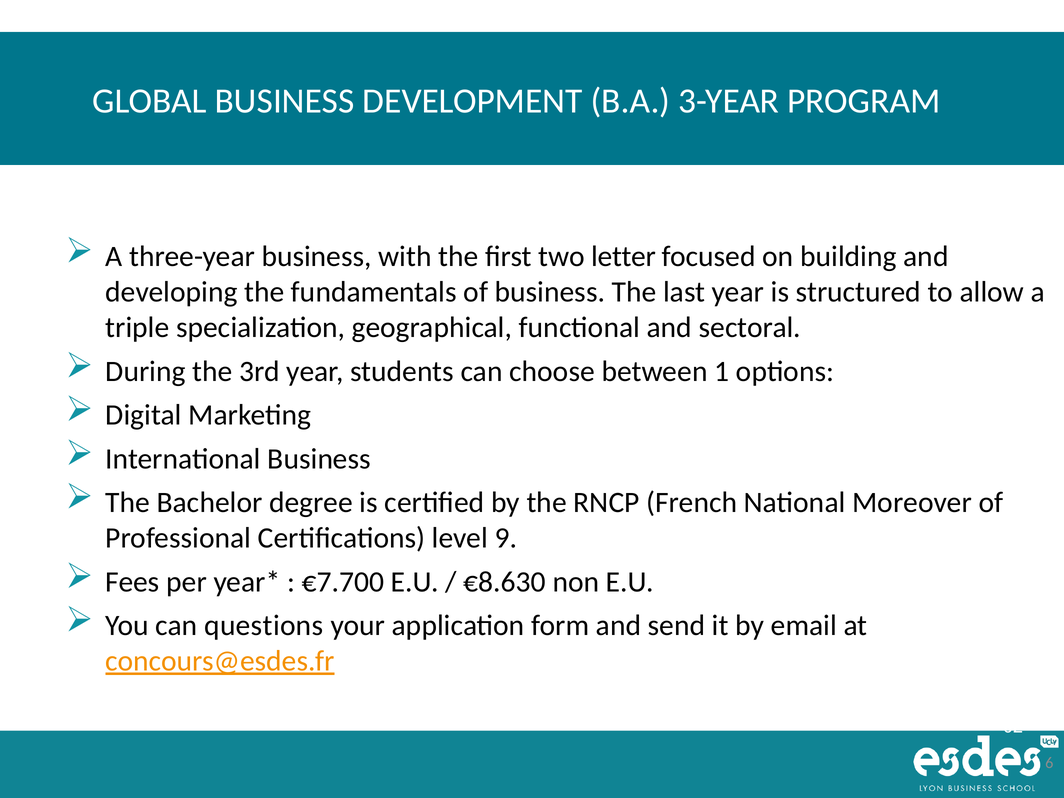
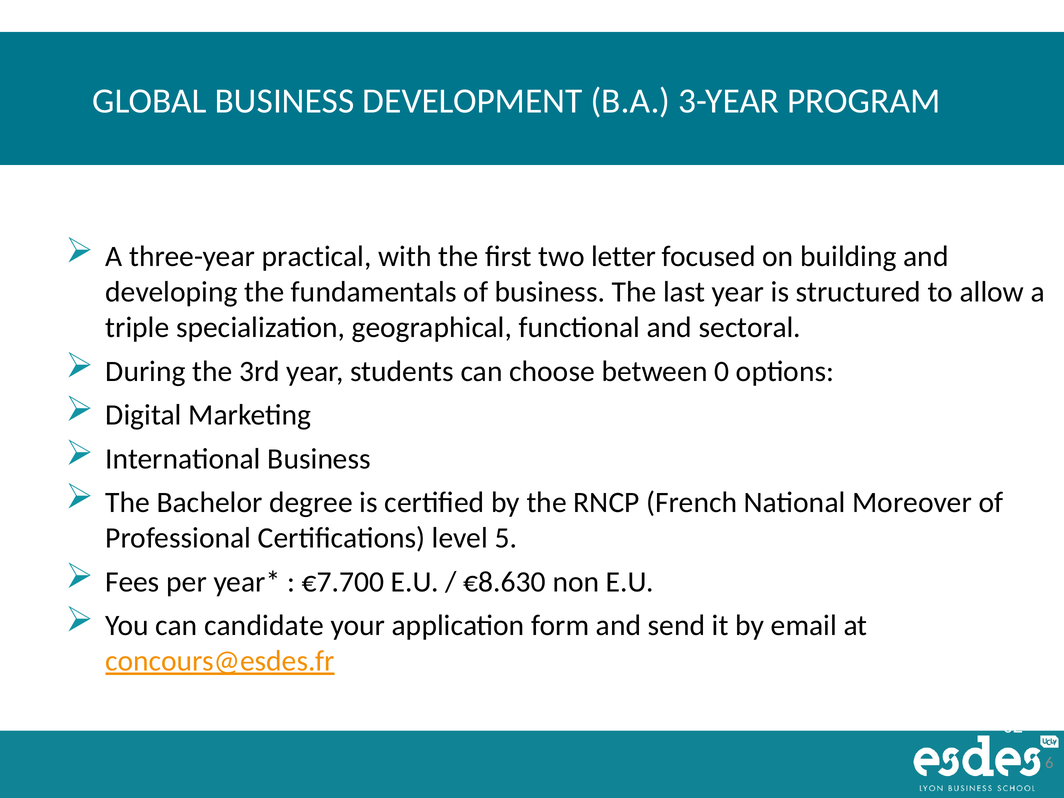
three-year business: business -> practical (317, 257)
1: 1 -> 0 (722, 371)
9: 9 -> 5 (506, 538)
questions: questions -> candidate (264, 626)
